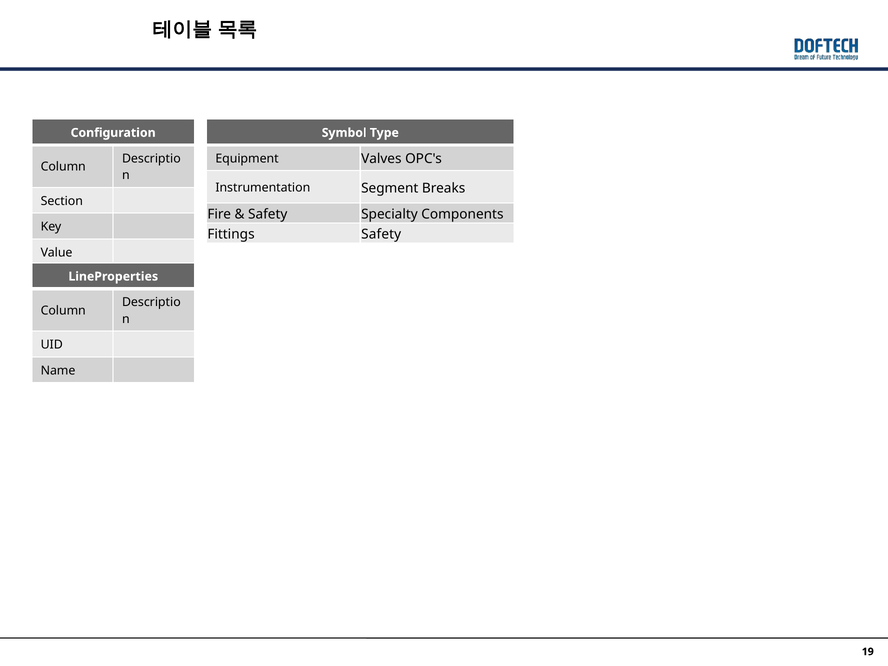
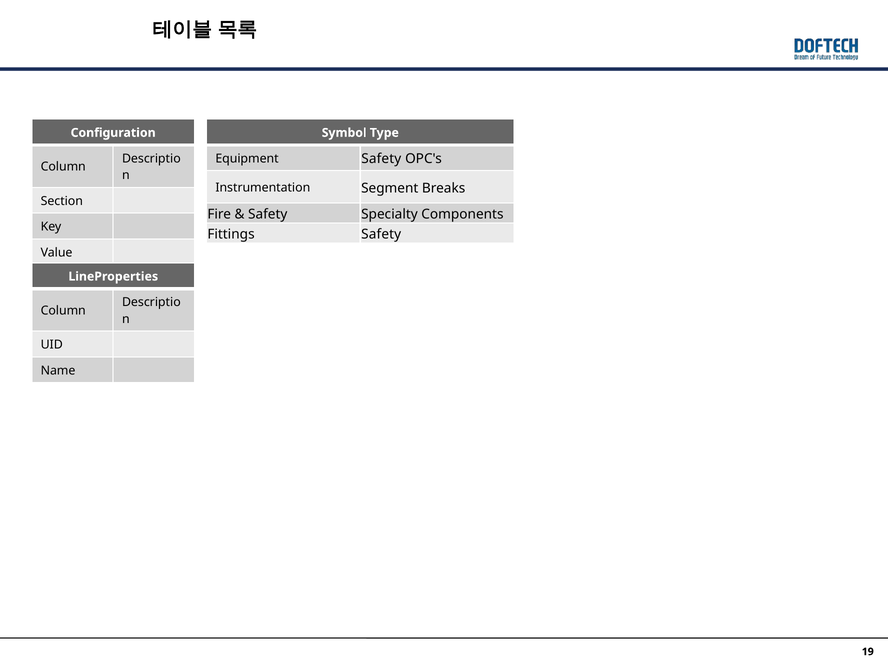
Equipment Valves: Valves -> Safety (381, 159)
